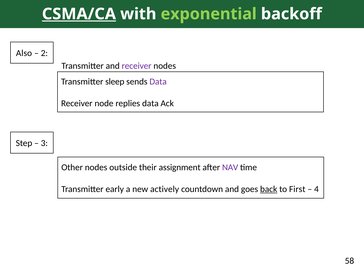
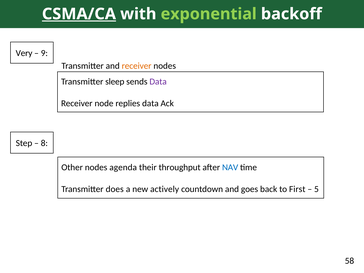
Also: Also -> Very (24, 53)
2: 2 -> 9 (44, 53)
receiver colour: purple -> orange (137, 66)
3: 3 -> 8 (44, 143)
outside: outside -> agenda (123, 167)
assignment: assignment -> throughput (180, 167)
NAV colour: purple -> blue (230, 167)
early: early -> does (115, 189)
back underline: present -> none (269, 189)
4: 4 -> 5 (316, 189)
